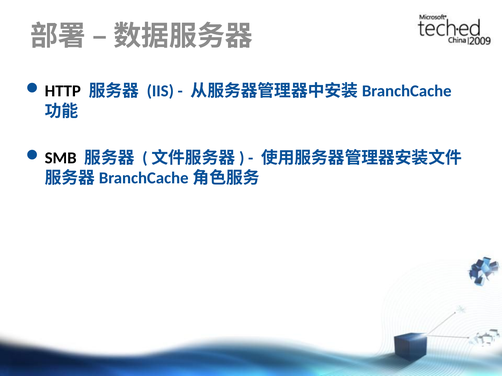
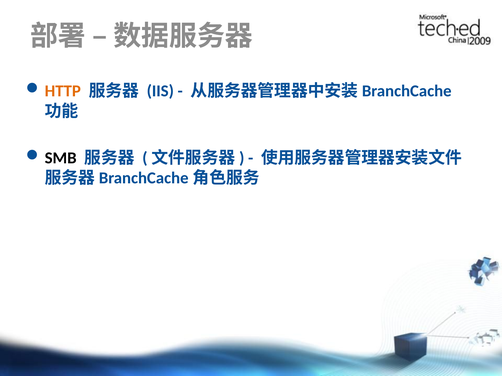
HTTP colour: black -> orange (63, 91)
